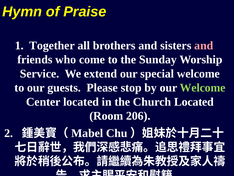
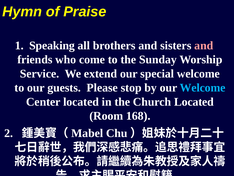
Together: Together -> Speaking (52, 45)
Welcome colour: light green -> light blue (203, 88)
206: 206 -> 168 (138, 116)
